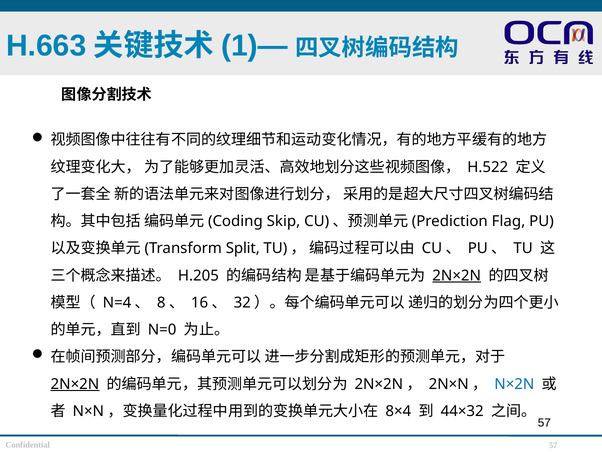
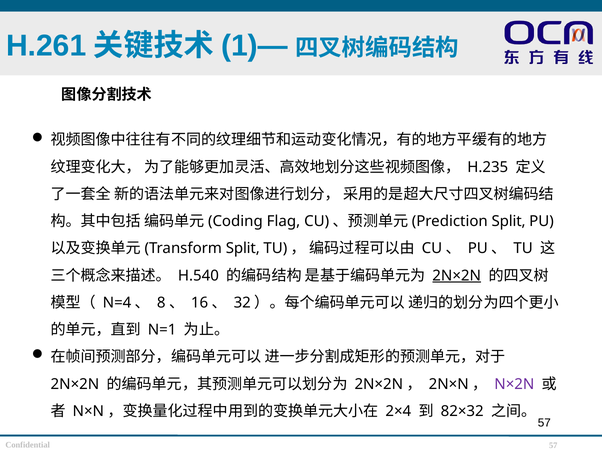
H.663: H.663 -> H.261 (46, 46)
H.522: H.522 -> H.235 (488, 167)
Skip: Skip -> Flag (283, 221)
Flag: Flag -> Split (509, 221)
H.205: H.205 -> H.540 (198, 275)
N=0: N=0 -> N=1 (162, 329)
2N×2N underline: present -> none (75, 384)
N×2N colour: blue -> purple (514, 384)
8×4: 8×4 -> 2×4 (398, 411)
44×32: 44×32 -> 82×32 (462, 411)
